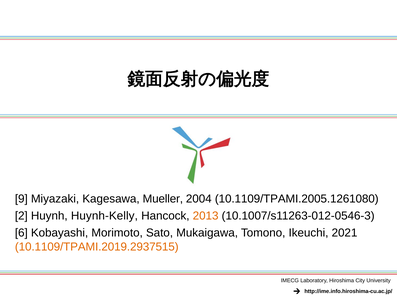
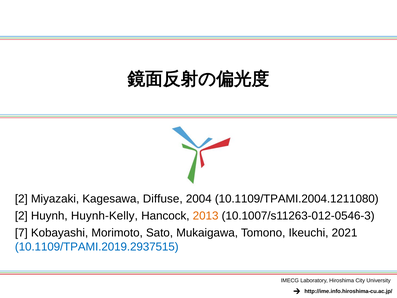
9: 9 -> 2 (21, 199)
Mueller: Mueller -> Diffuse (163, 199)
10.1109/TPAMI.2005.1261080: 10.1109/TPAMI.2005.1261080 -> 10.1109/TPAMI.2004.1211080 (297, 199)
6: 6 -> 7 (21, 233)
10.1109/TPAMI.2019.2937515 colour: orange -> blue (97, 247)
